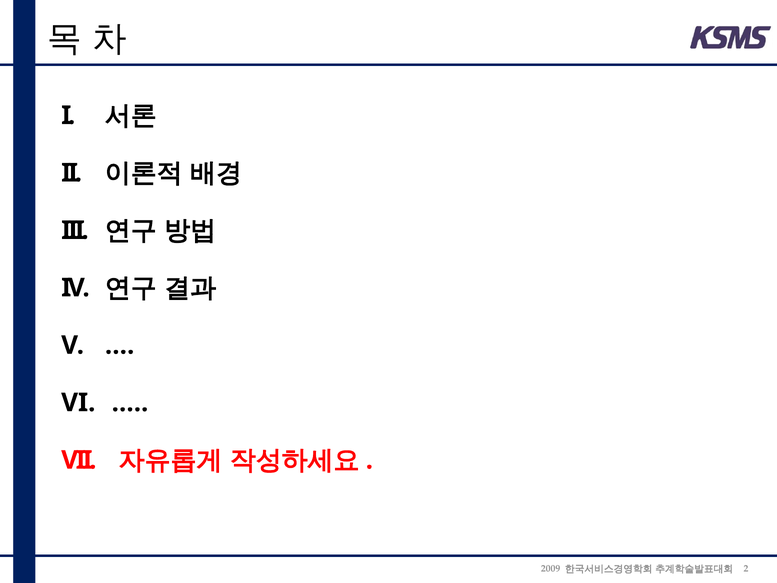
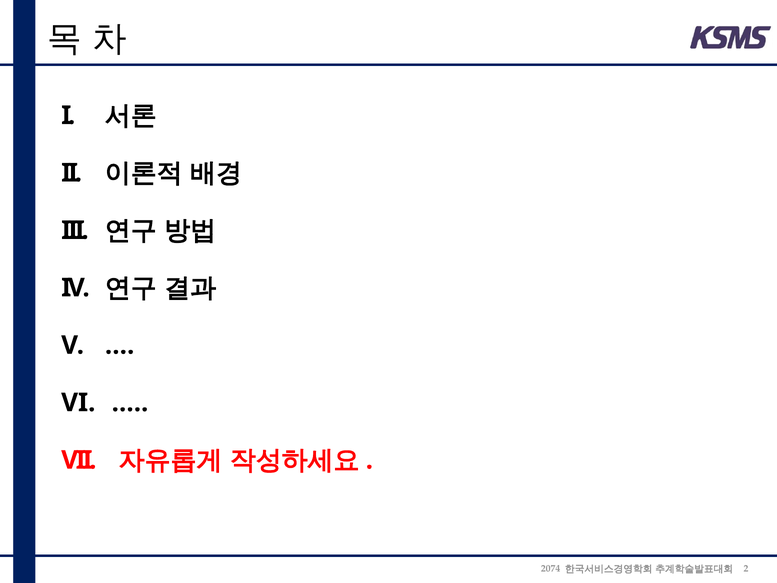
2009: 2009 -> 2074 (551, 569)
